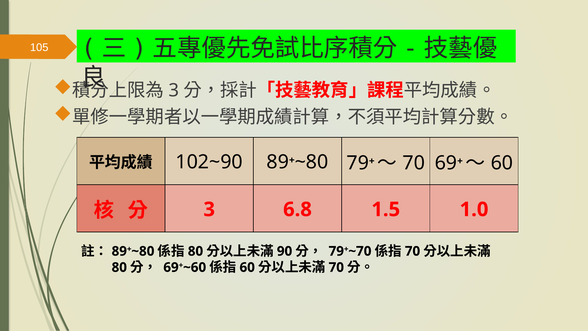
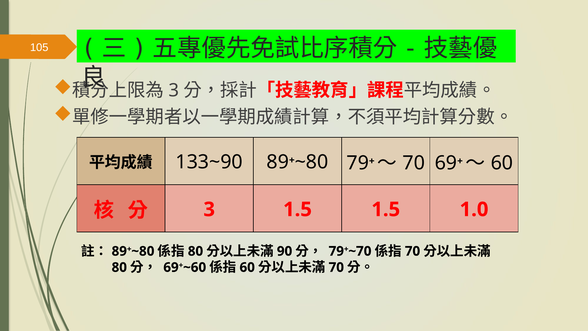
102~90: 102~90 -> 133~90 (209, 162)
3 6.8: 6.8 -> 1.5 (297, 209)
